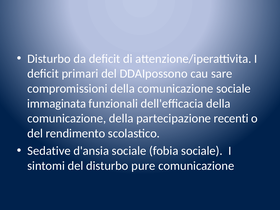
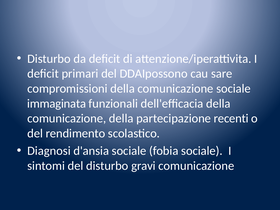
Sedative: Sedative -> Diagnosi (49, 151)
pure: pure -> gravi (143, 166)
